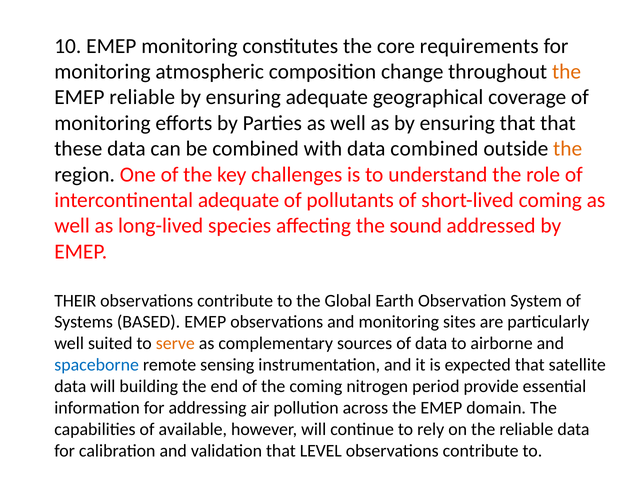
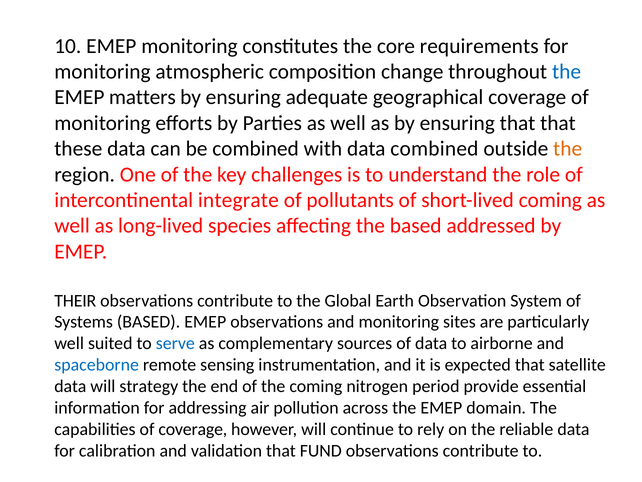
the colour: orange -> blue (567, 72)
EMEP reliable: reliable -> matters (142, 97)
intercontinental adequate: adequate -> integrate (238, 200)
the sound: sound -> based (416, 226)
serve colour: orange -> blue (175, 343)
building: building -> strategy (149, 386)
of available: available -> coverage (193, 429)
LEVEL: LEVEL -> FUND (321, 450)
